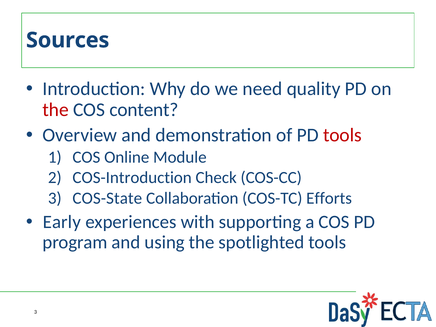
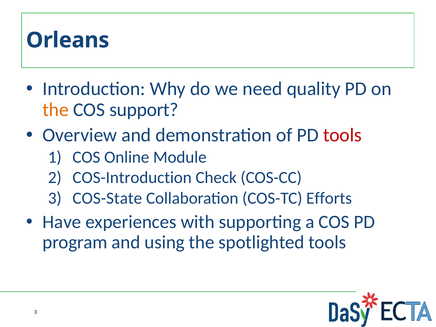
Sources: Sources -> Orleans (68, 40)
the colour: red -> orange (56, 110)
content: content -> support (144, 110)
Early: Early -> Have (62, 222)
